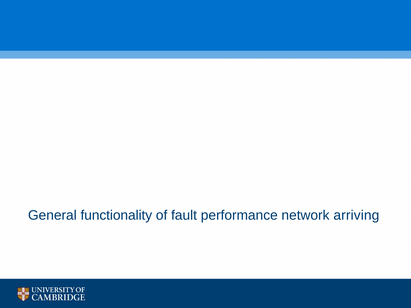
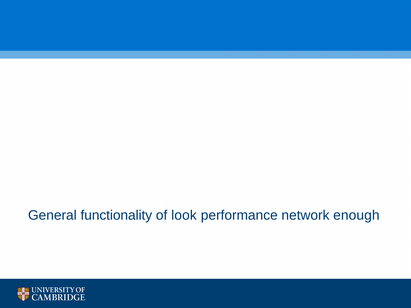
fault: fault -> look (184, 215)
arriving: arriving -> enough (356, 215)
